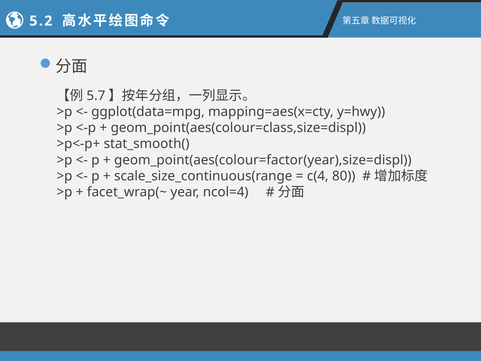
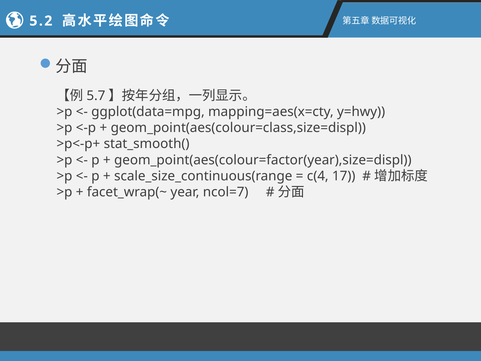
80: 80 -> 17 (344, 176)
ncol=4: ncol=4 -> ncol=7 (226, 192)
